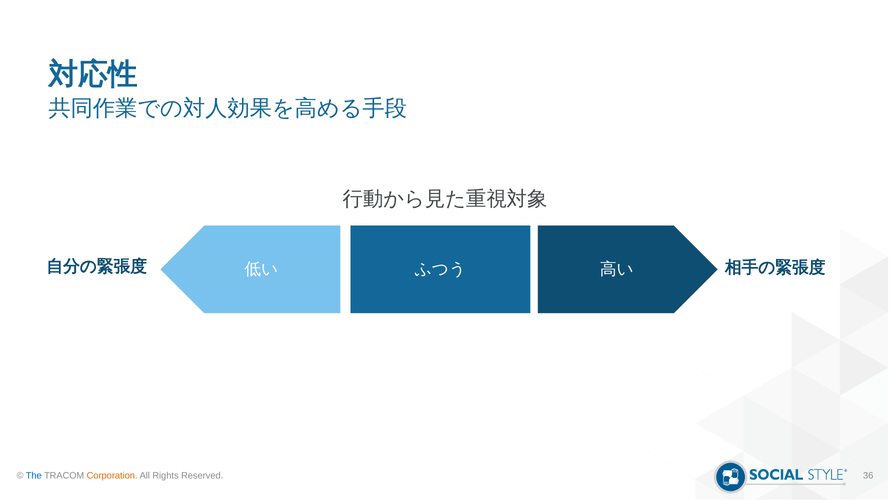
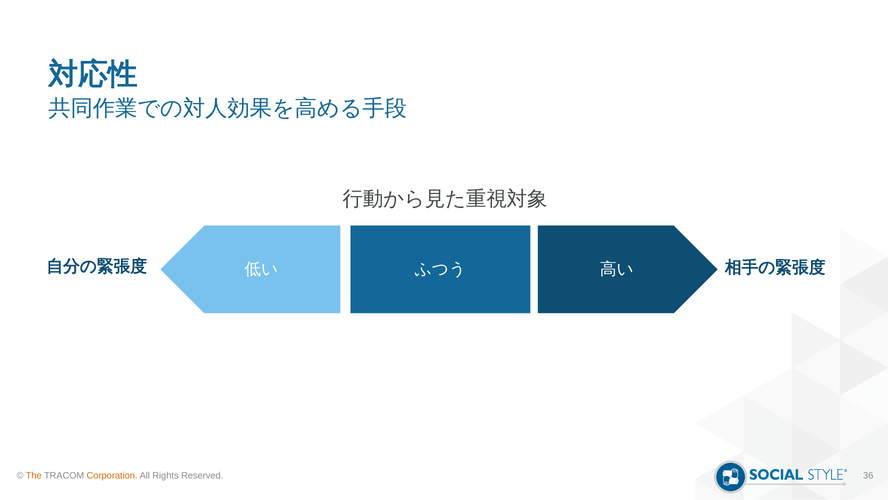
The colour: blue -> orange (34, 476)
